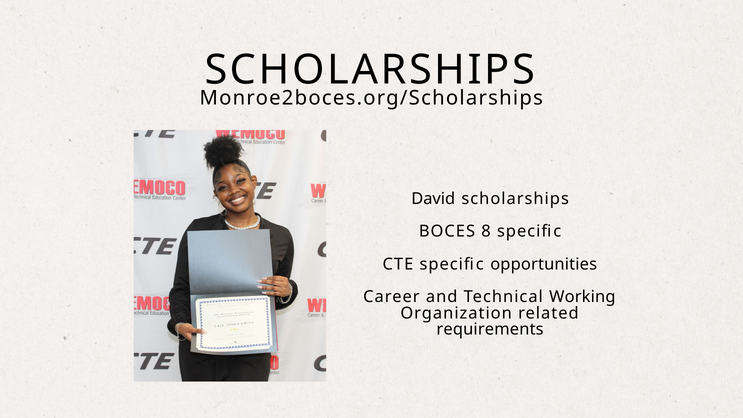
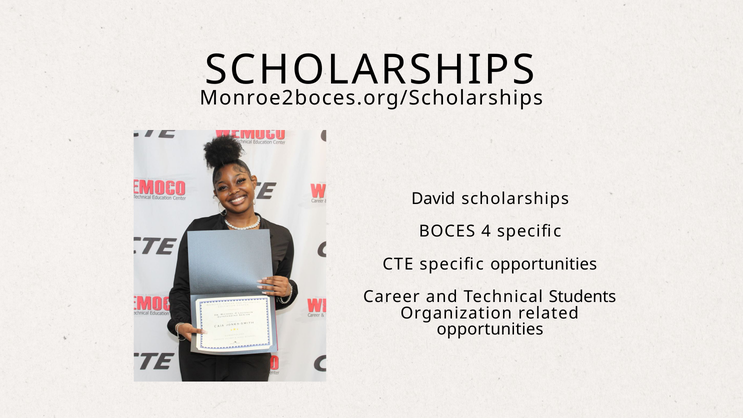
8: 8 -> 4 (486, 232)
Working: Working -> Students (583, 297)
requirements: requirements -> opportunities (490, 329)
